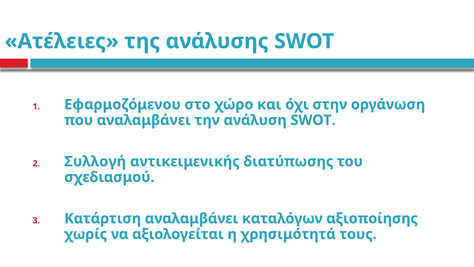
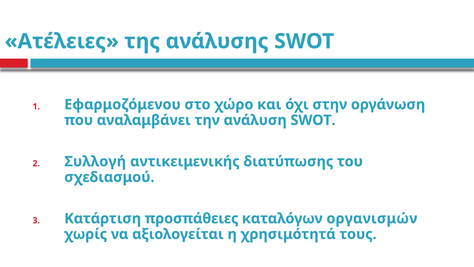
Κατάρτιση αναλαμβάνει: αναλαμβάνει -> προσπάθειες (192, 218)
αξιοποίησης: αξιοποίησης -> οργανισμών (372, 218)
